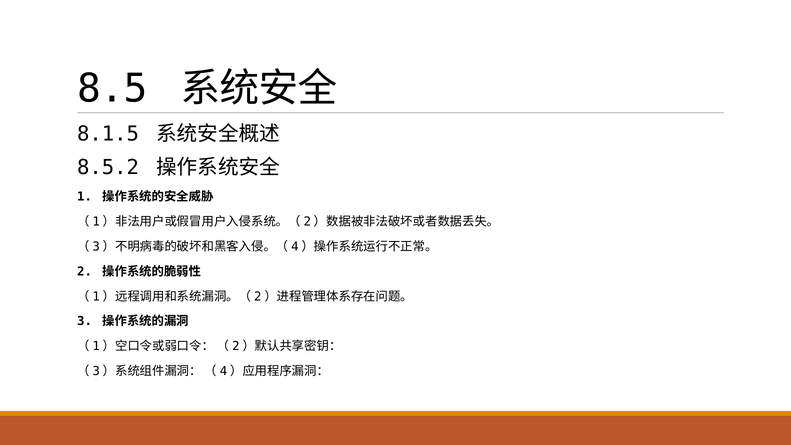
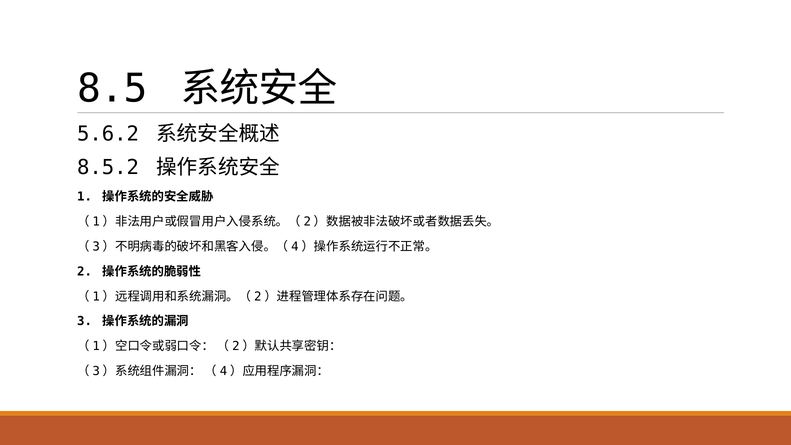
8.1.5: 8.1.5 -> 5.6.2 (108, 134)
